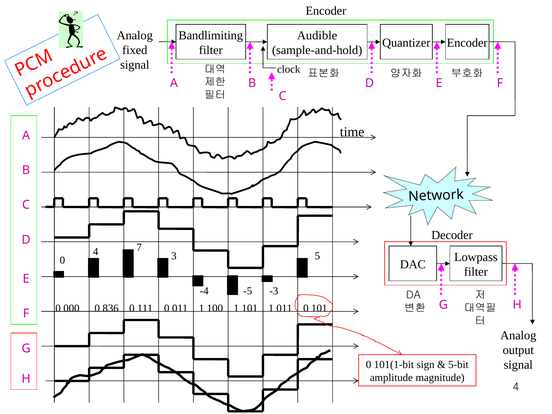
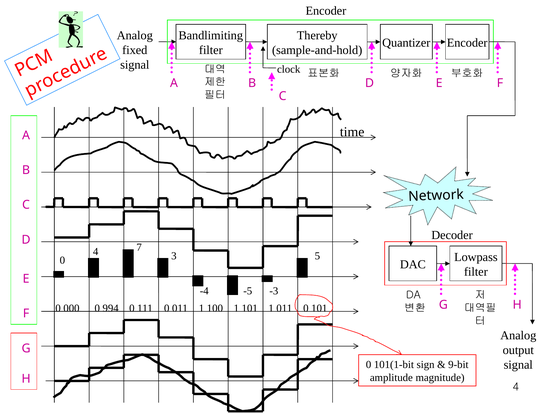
Audible: Audible -> Thereby (317, 35)
836: 836 -> 994 (111, 308)
5-bit: 5-bit -> 9-bit (458, 365)
